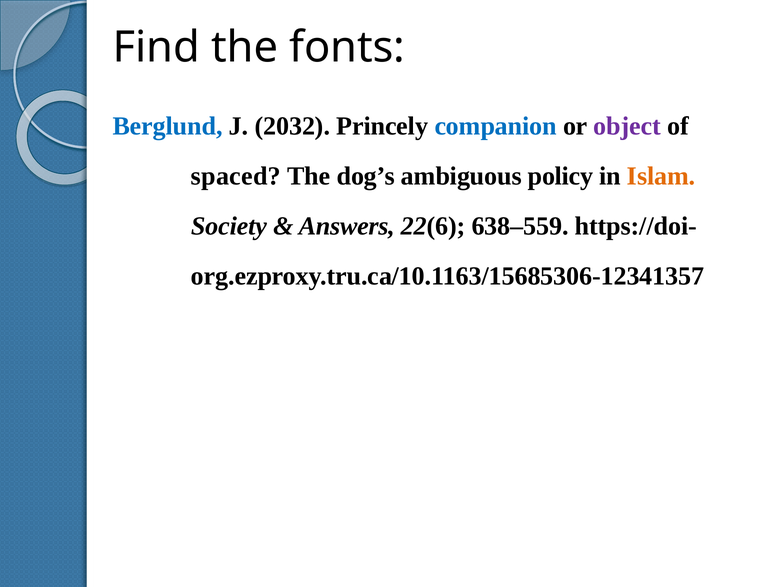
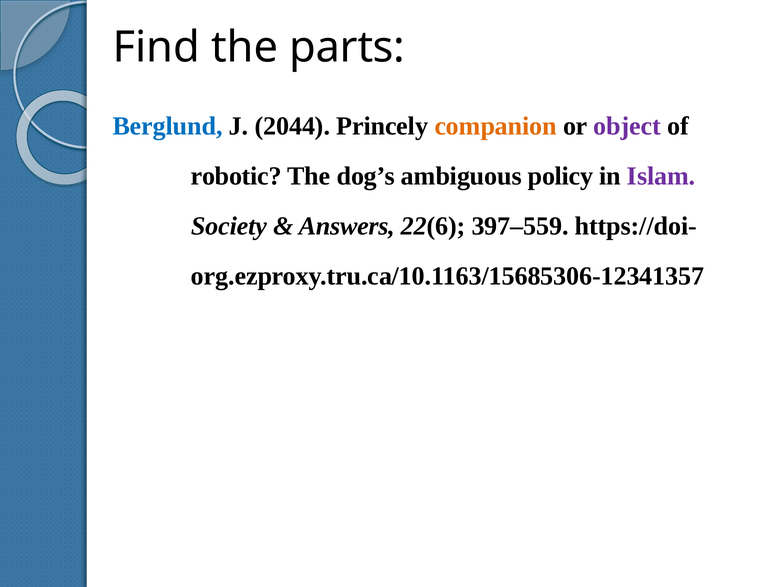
fonts: fonts -> parts (347, 48)
2032: 2032 -> 2044 (292, 126)
companion colour: blue -> orange (496, 126)
spaced: spaced -> robotic (236, 176)
Islam colour: orange -> purple (661, 176)
638–559: 638–559 -> 397–559 (520, 226)
